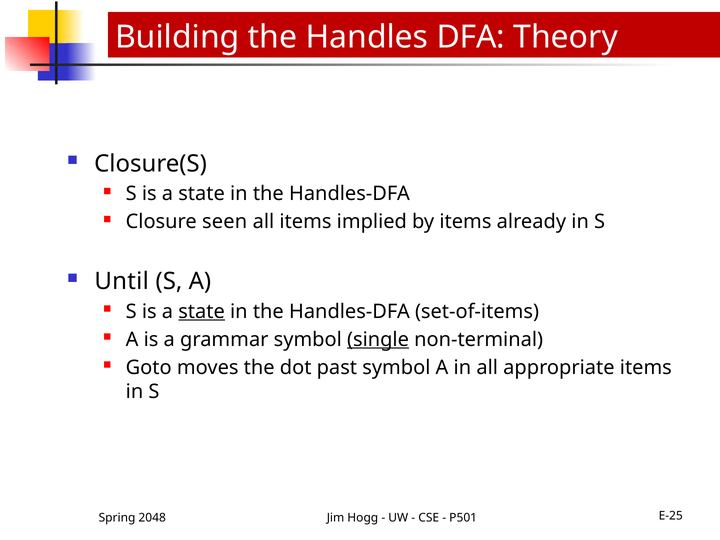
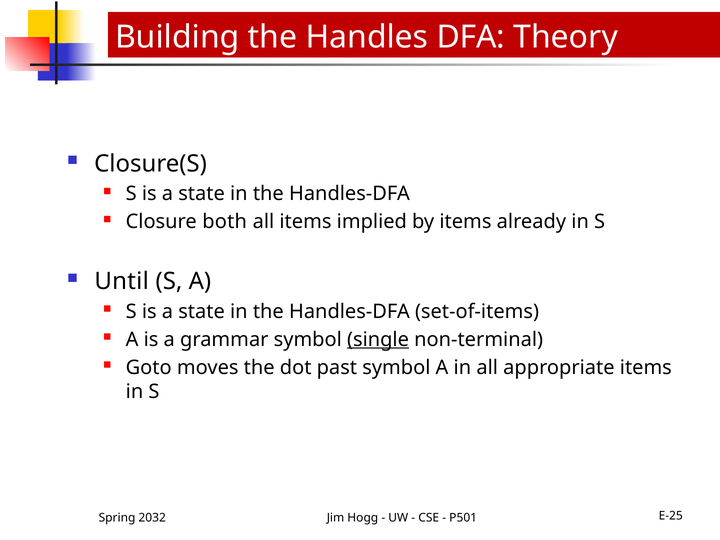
seen: seen -> both (225, 222)
state underline: present -> none (202, 311)
2048: 2048 -> 2032 (152, 518)
